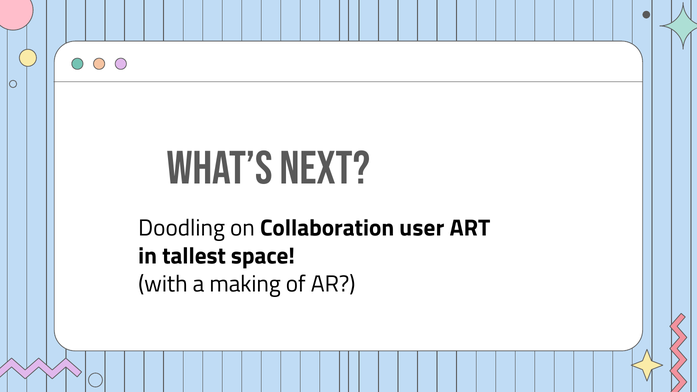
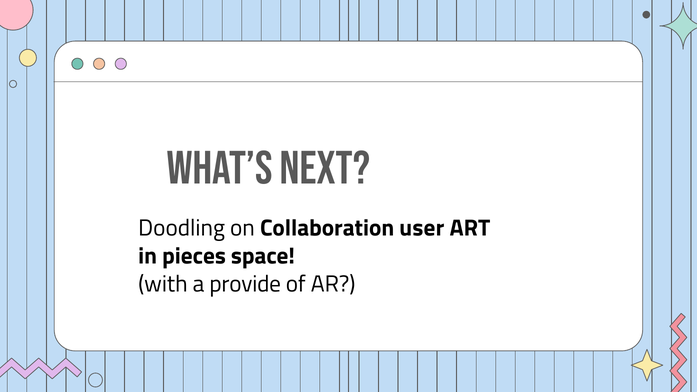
tallest: tallest -> pieces (194, 256)
making: making -> provide (245, 284)
